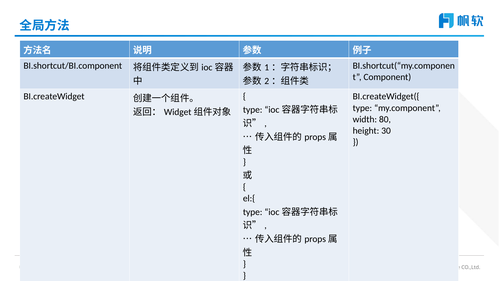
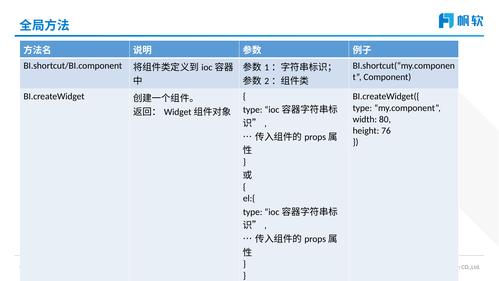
30: 30 -> 76 (386, 131)
